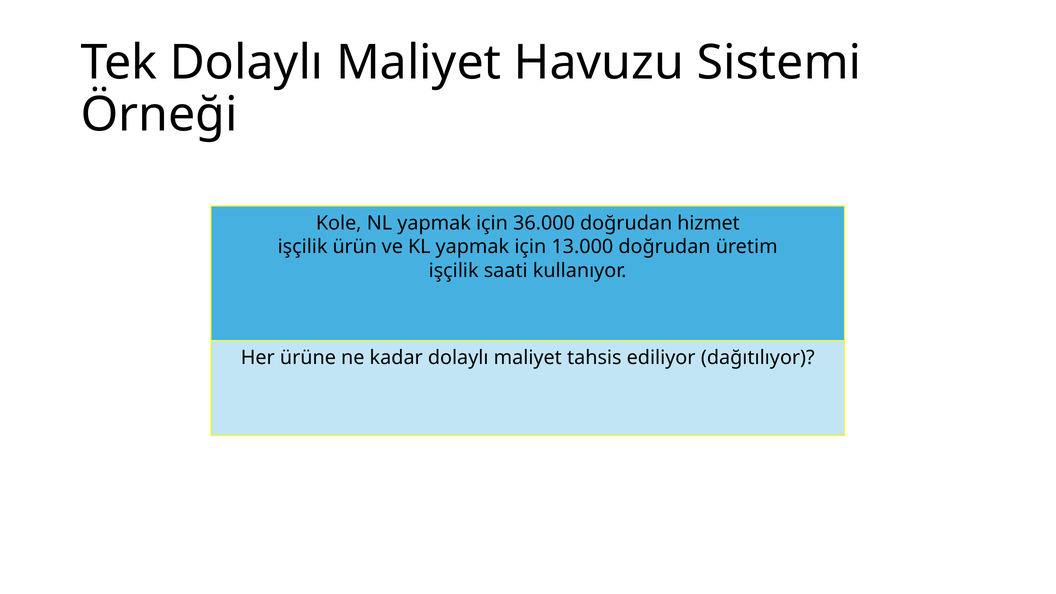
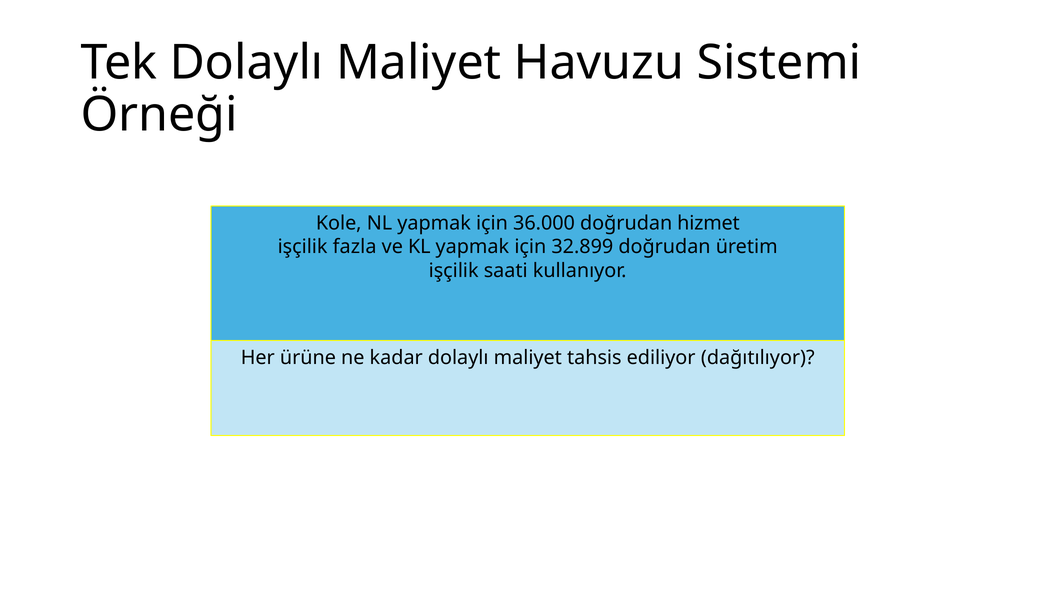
ürün: ürün -> fazla (355, 247)
13.000: 13.000 -> 32.899 (582, 247)
